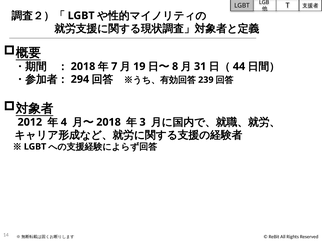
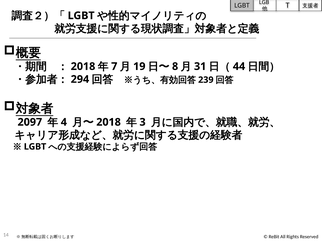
2012: 2012 -> 2097 (30, 122)
